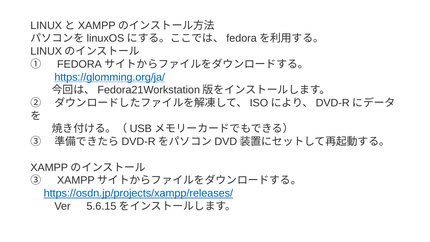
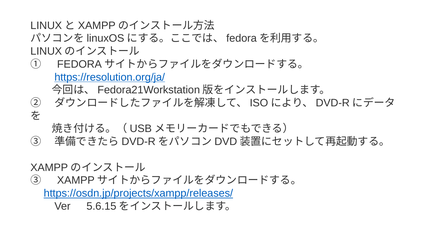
https://glomming.org/ja/: https://glomming.org/ja/ -> https://resolution.org/ja/ (110, 77)
